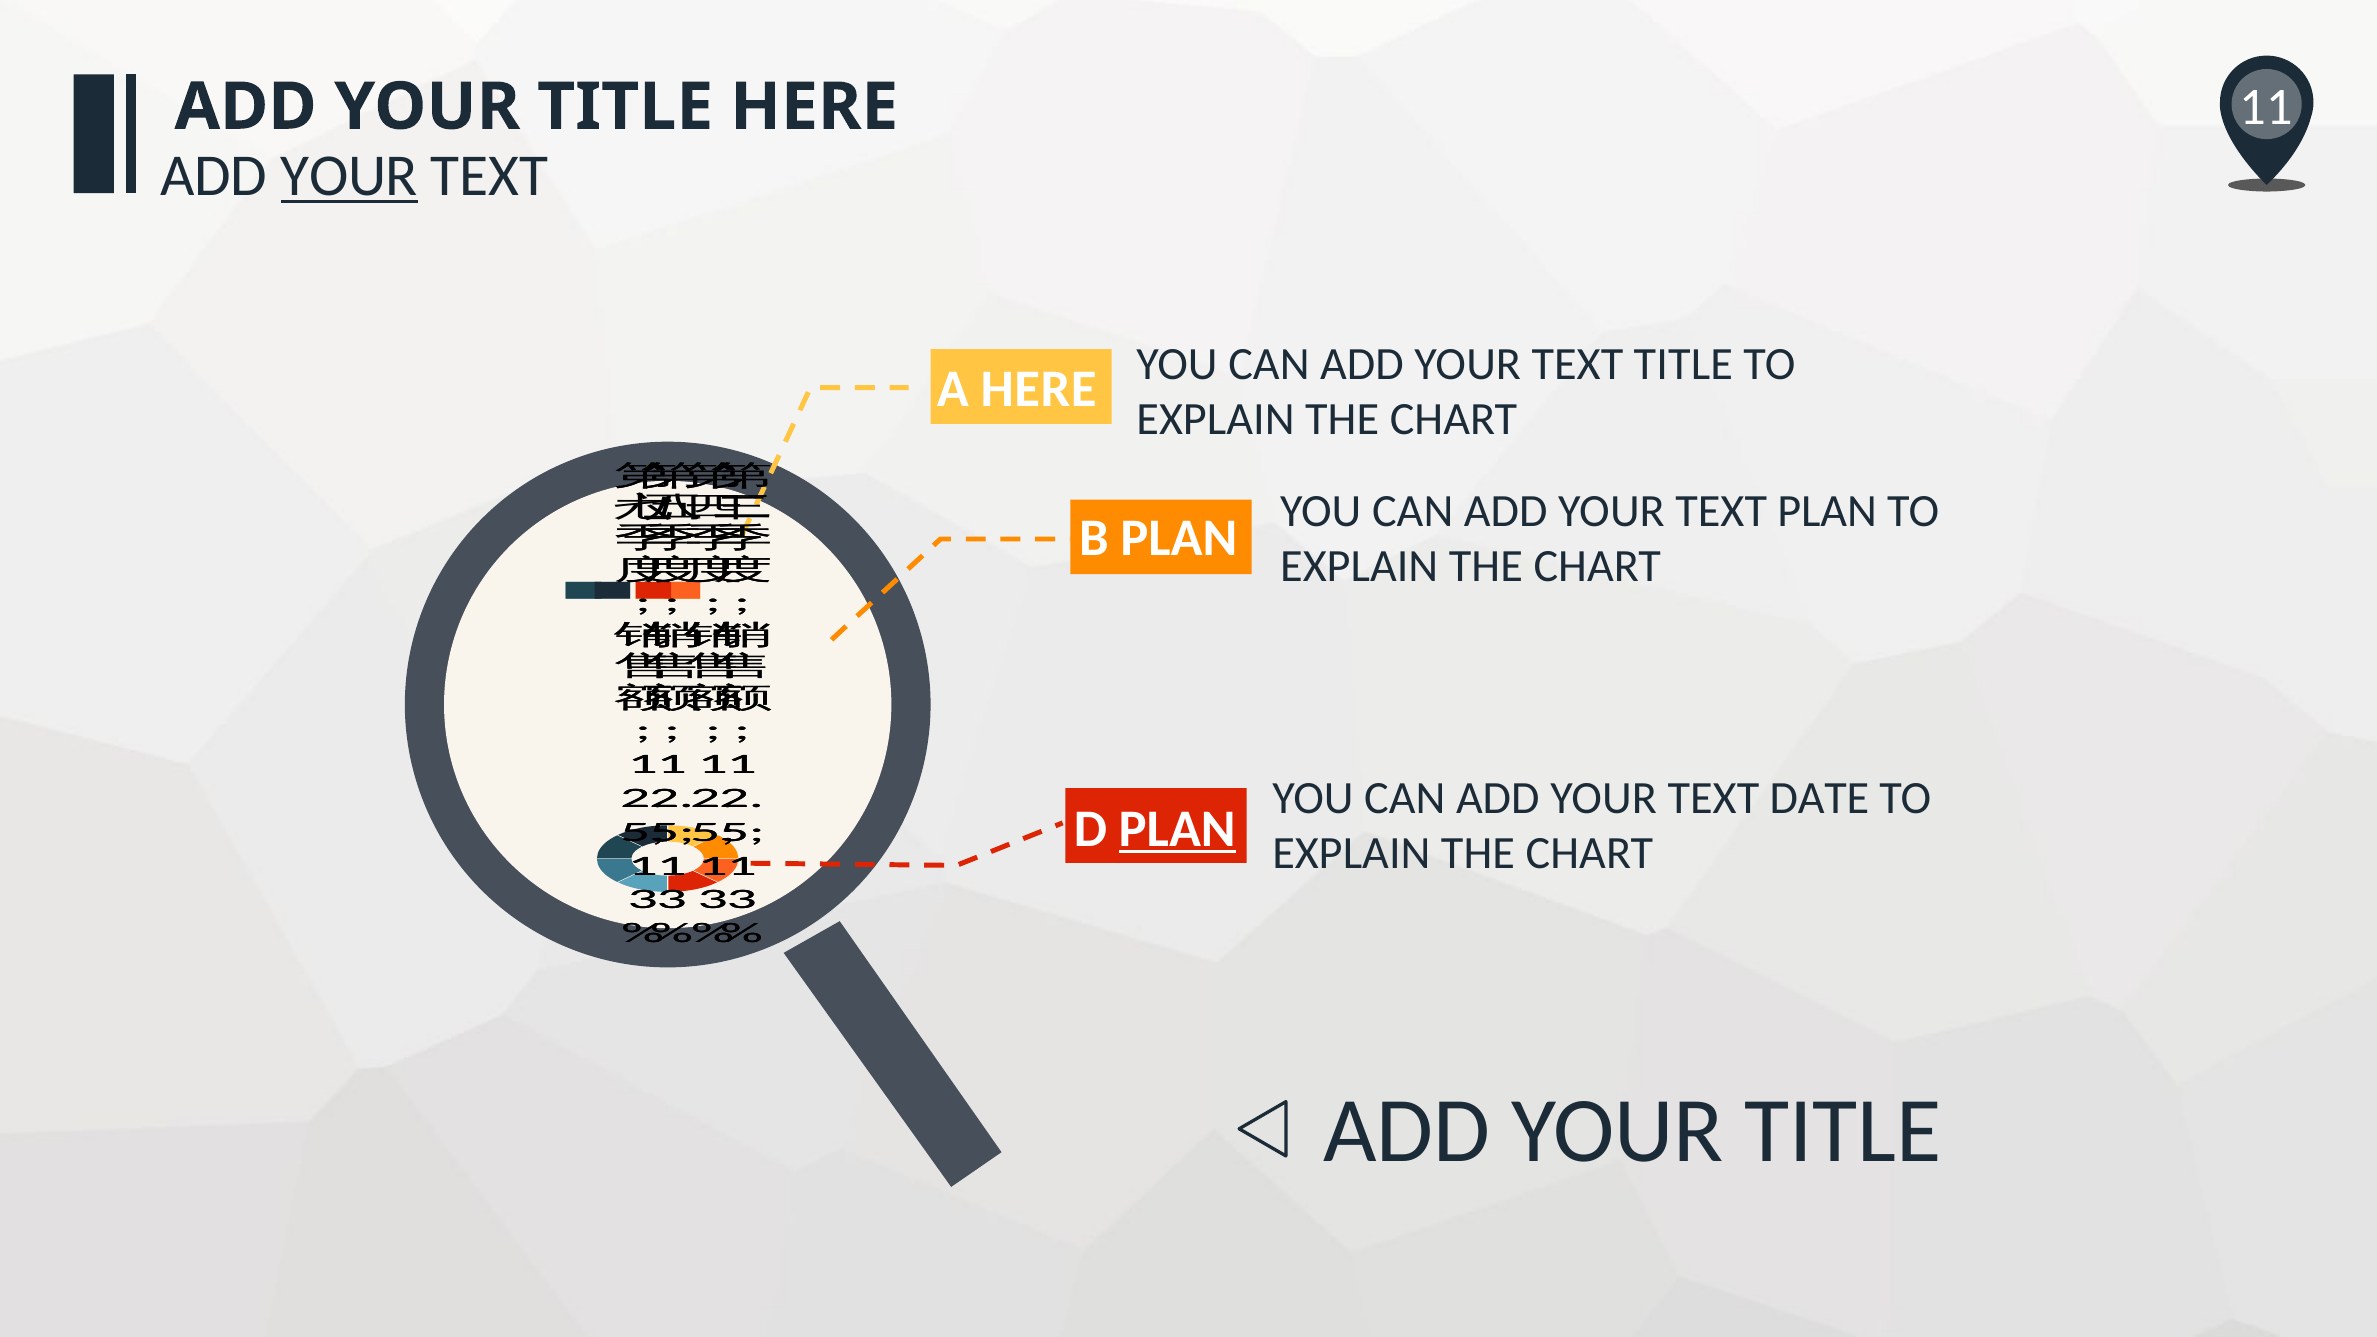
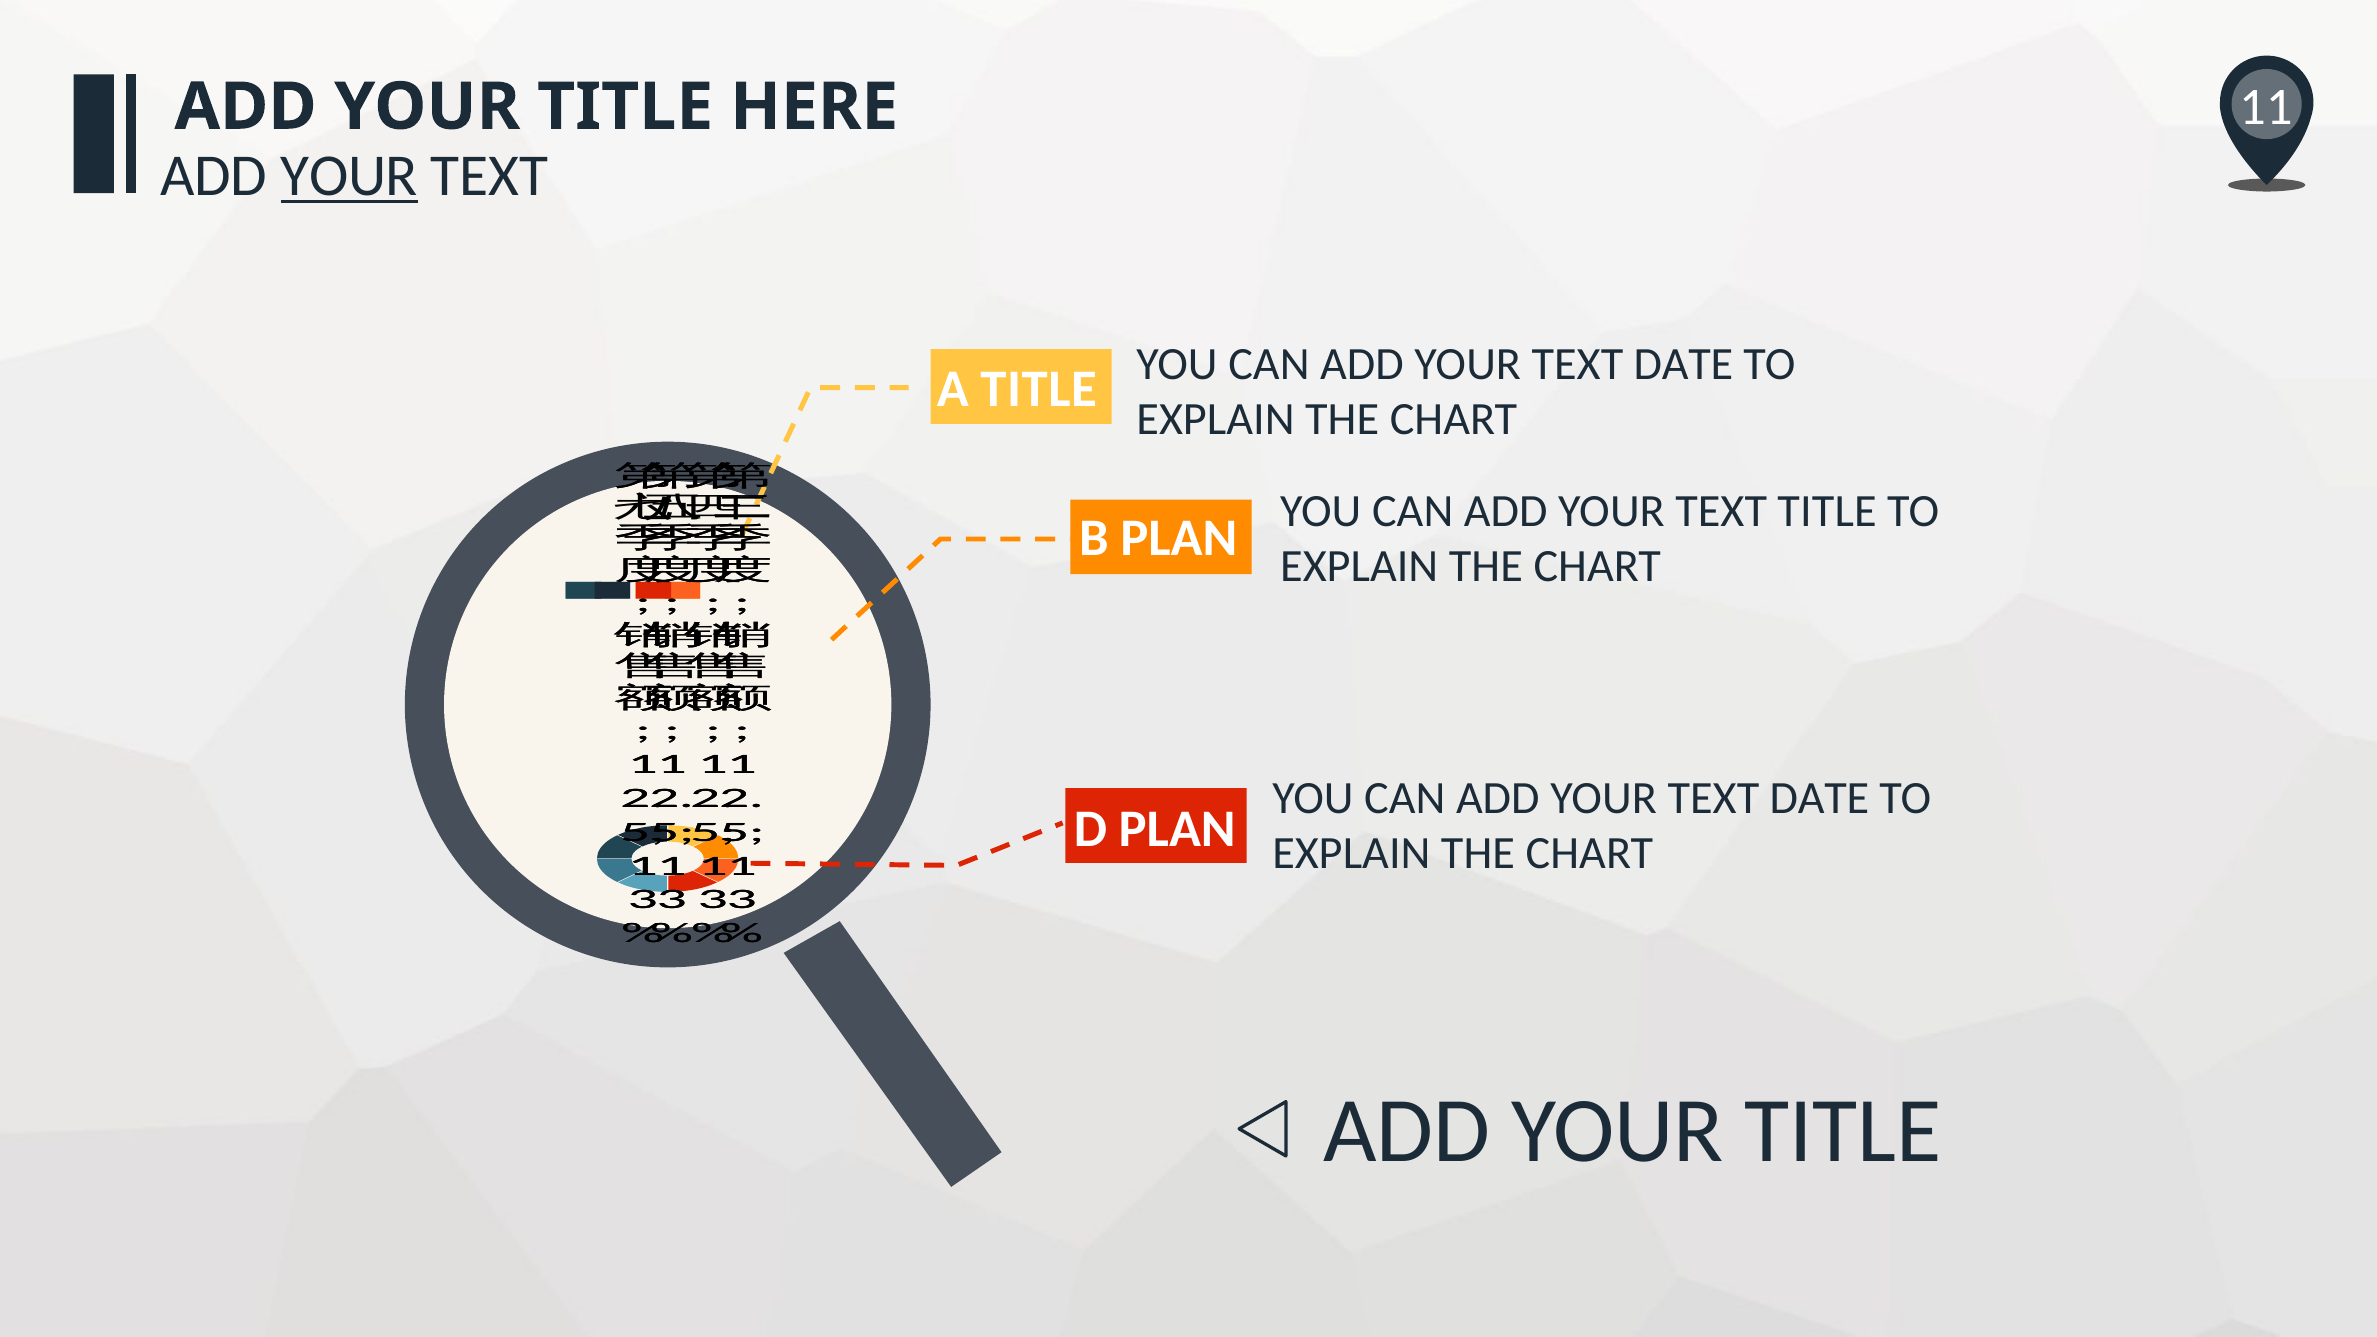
TITLE: TITLE -> DATE (1683, 364)
A HERE: HERE -> TITLE (1039, 389)
TEXT PLAN: PLAN -> TITLE (1827, 511)
PLAN underline: present -> none (1177, 829)
